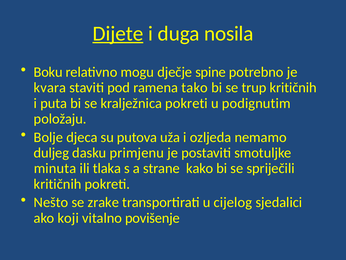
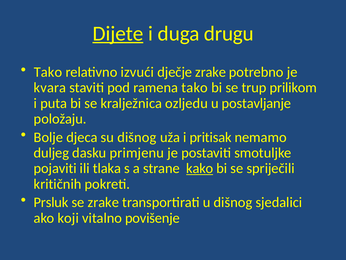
nosila: nosila -> drugu (229, 33)
Boku: Boku -> Tako (48, 72)
mogu: mogu -> izvući (137, 72)
dječje spine: spine -> zrake (211, 72)
trup kritičnih: kritičnih -> prilikom (293, 88)
kralježnica pokreti: pokreti -> ozljedu (186, 103)
podignutim: podignutim -> postavljanje (256, 103)
su putova: putova -> dišnog (137, 137)
ozljeda: ozljeda -> pritisak (211, 137)
minuta: minuta -> pojaviti (55, 168)
kako underline: none -> present (200, 168)
Nešto: Nešto -> Prsluk (51, 202)
u cijelog: cijelog -> dišnog (233, 202)
